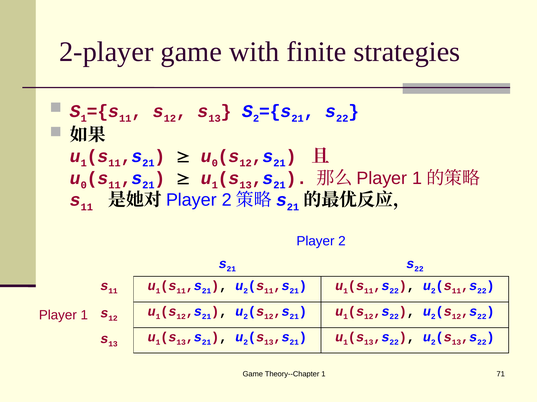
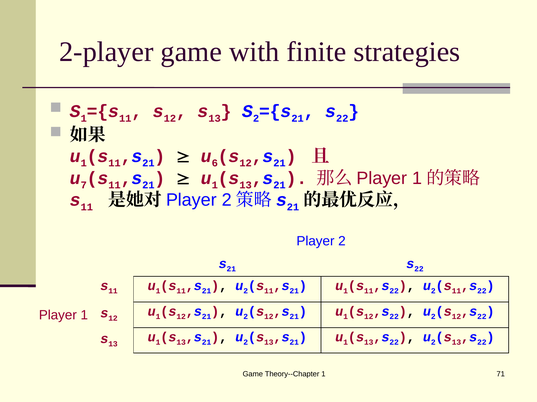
0: 0 -> 6 (215, 163)
0: 0 -> 7 (84, 185)
